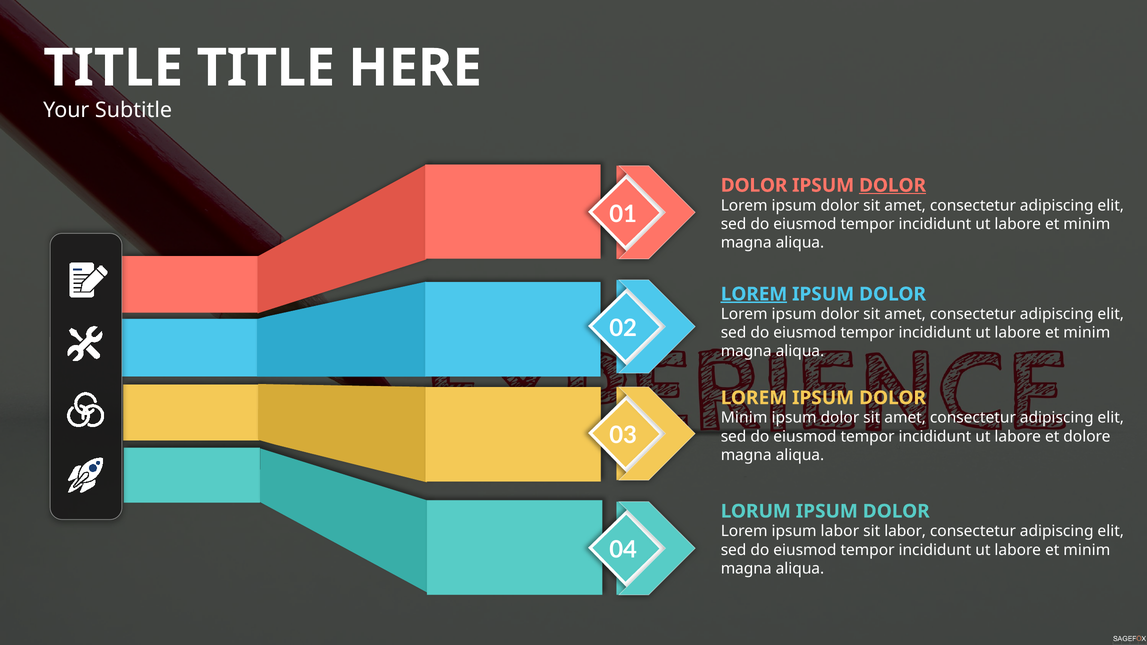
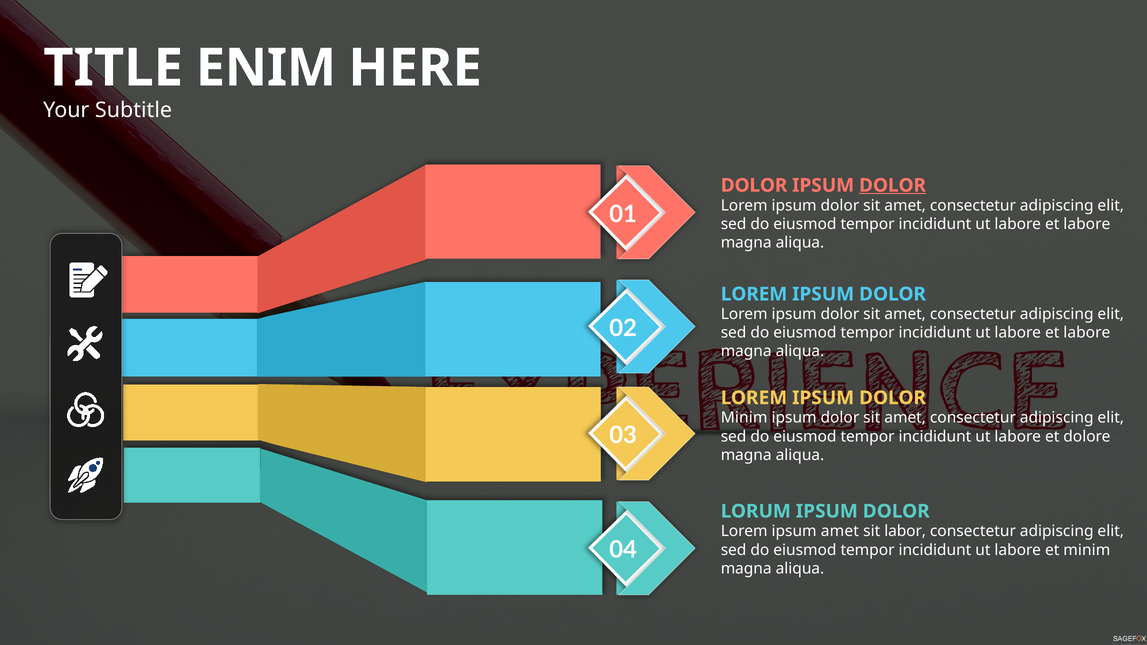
TITLE: TITLE -> ENIM (266, 68)
minim: minim -> labore (1087, 224)
LOREM underline: present -> none (754, 294)
minim: minim -> labore (1087, 333)
ipsum labor: labor -> amet (840, 531)
